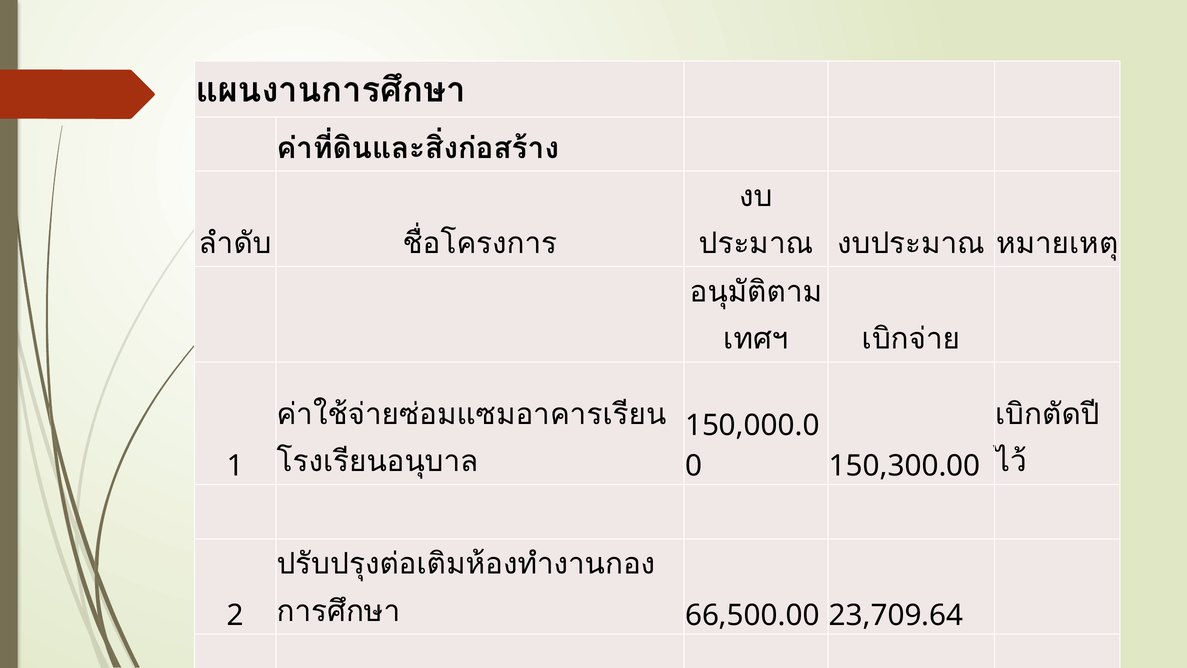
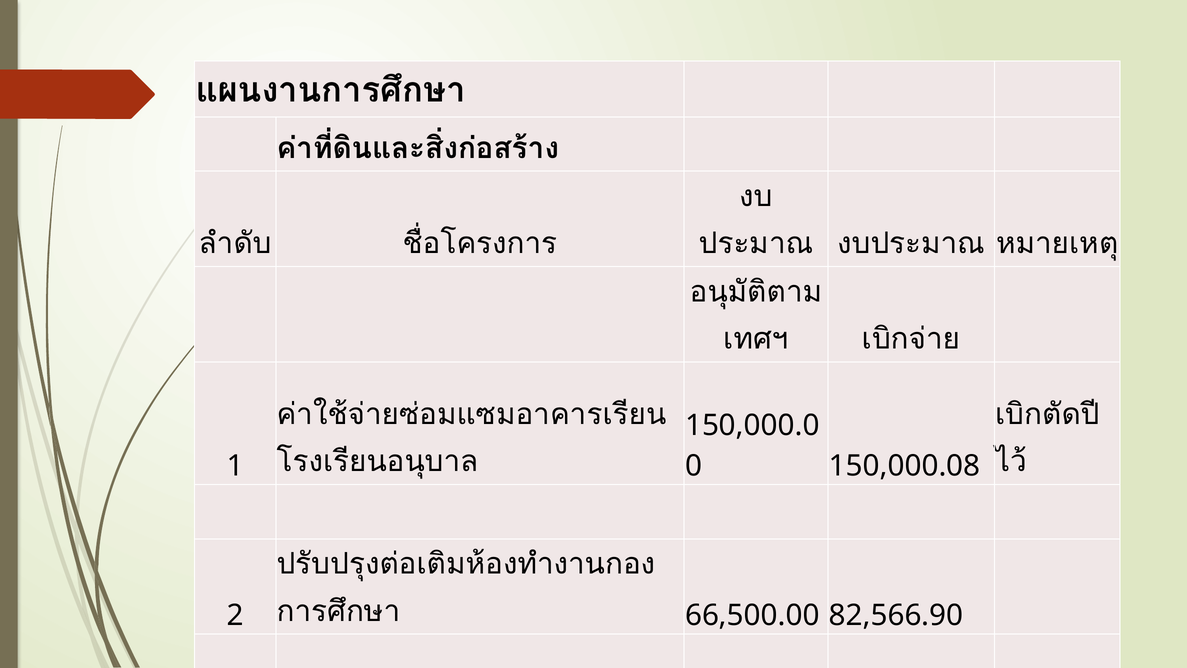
150,300.00: 150,300.00 -> 150,000.08 (905, 466)
23,709.64: 23,709.64 -> 82,566.90 (896, 615)
